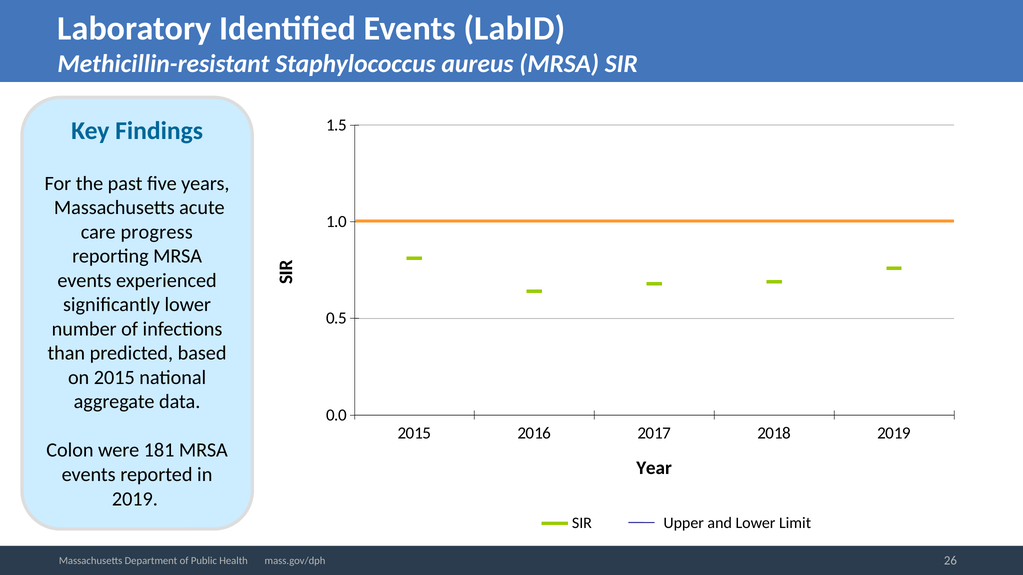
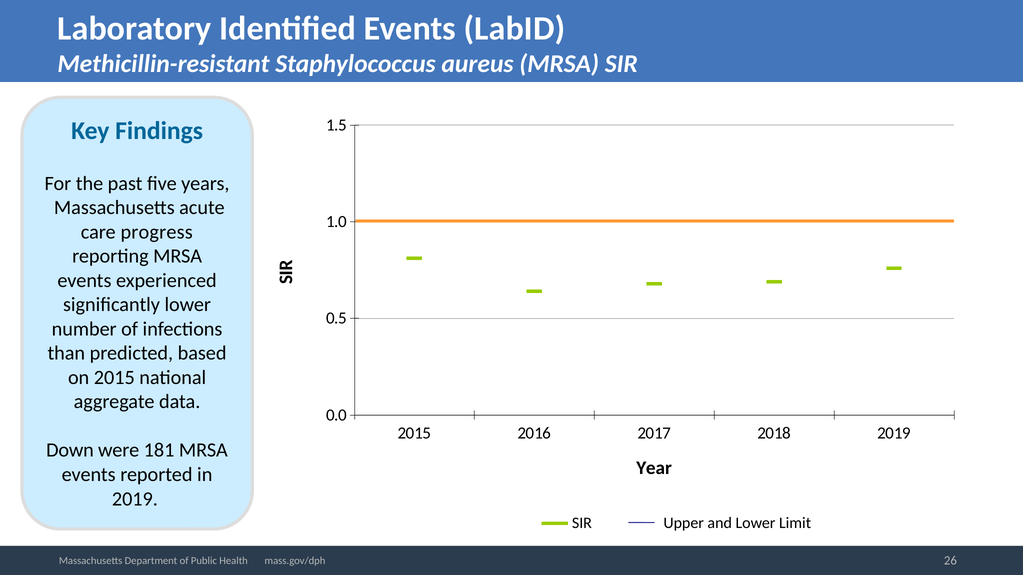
Colon: Colon -> Down (70, 451)
